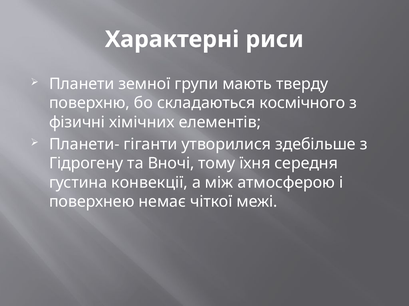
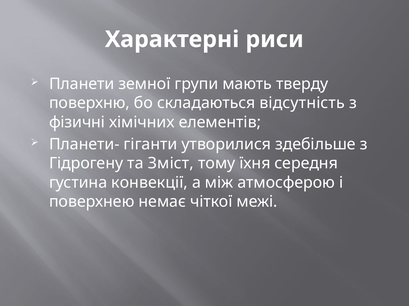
космічного: космічного -> відсутність (302, 103)
Вночі: Вночі -> Зміст (171, 164)
